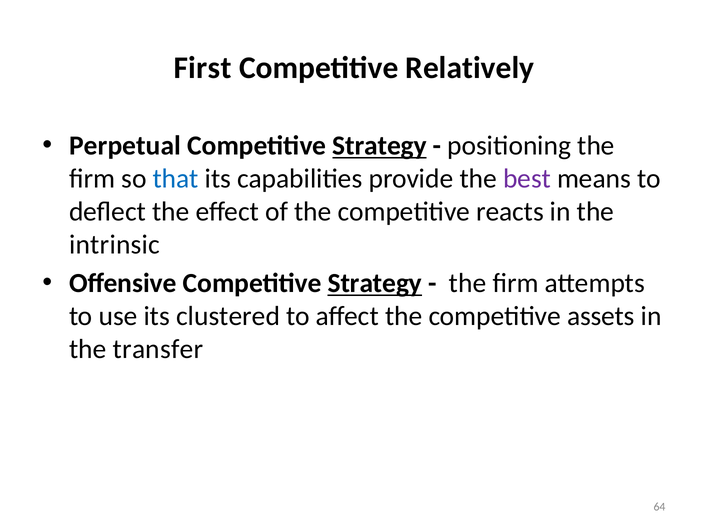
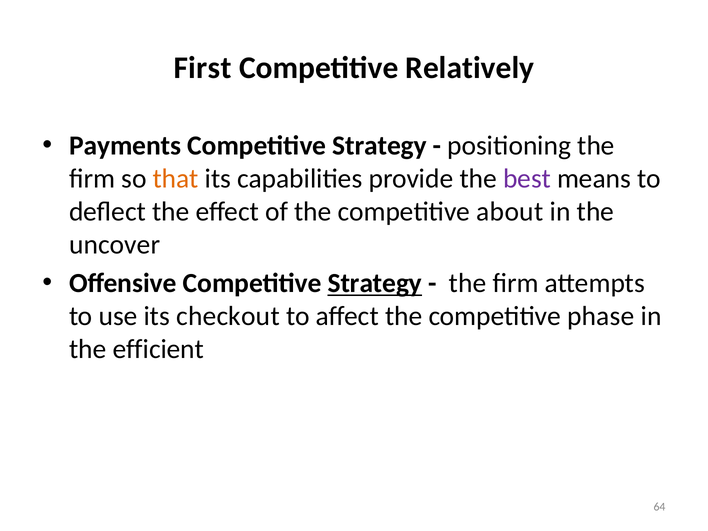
Perpetual: Perpetual -> Payments (125, 146)
Strategy underline: present -> none (380, 146)
that colour: blue -> orange (176, 179)
reacts: reacts -> about (510, 212)
intrinsic: intrinsic -> uncover (115, 245)
clustered: clustered -> checkout (228, 316)
assets: assets -> phase (601, 316)
transfer: transfer -> efficient (158, 349)
